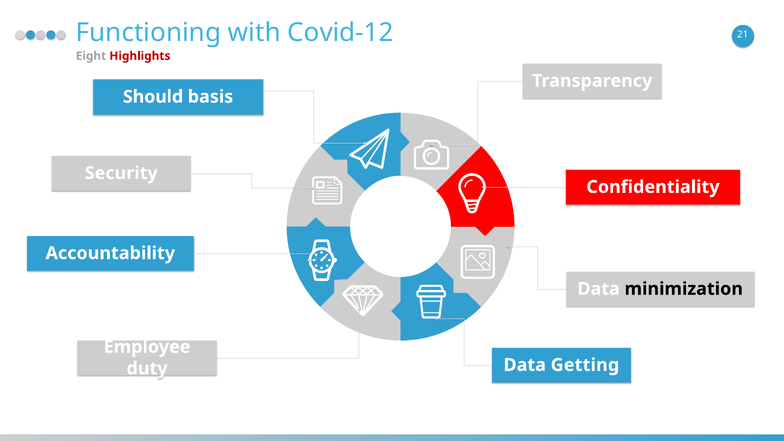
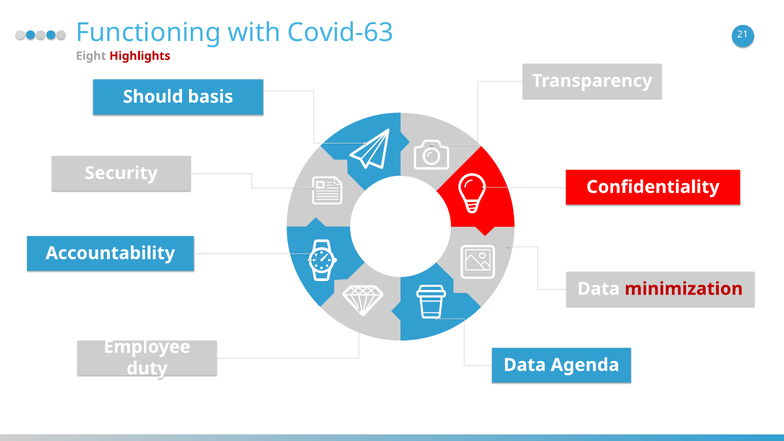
Covid-12: Covid-12 -> Covid-63 (341, 32)
minimization colour: black -> red (684, 289)
Getting: Getting -> Agenda (585, 365)
